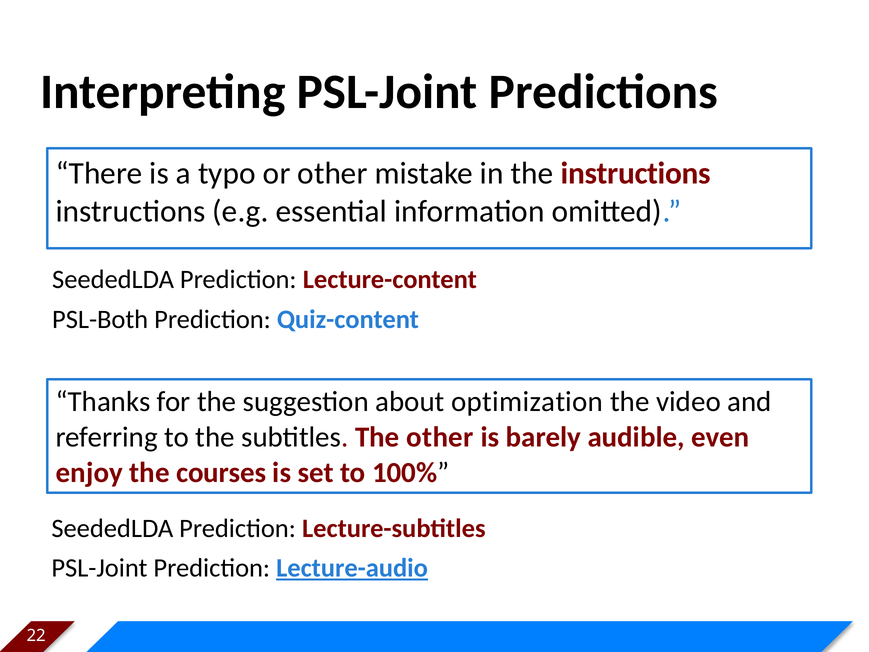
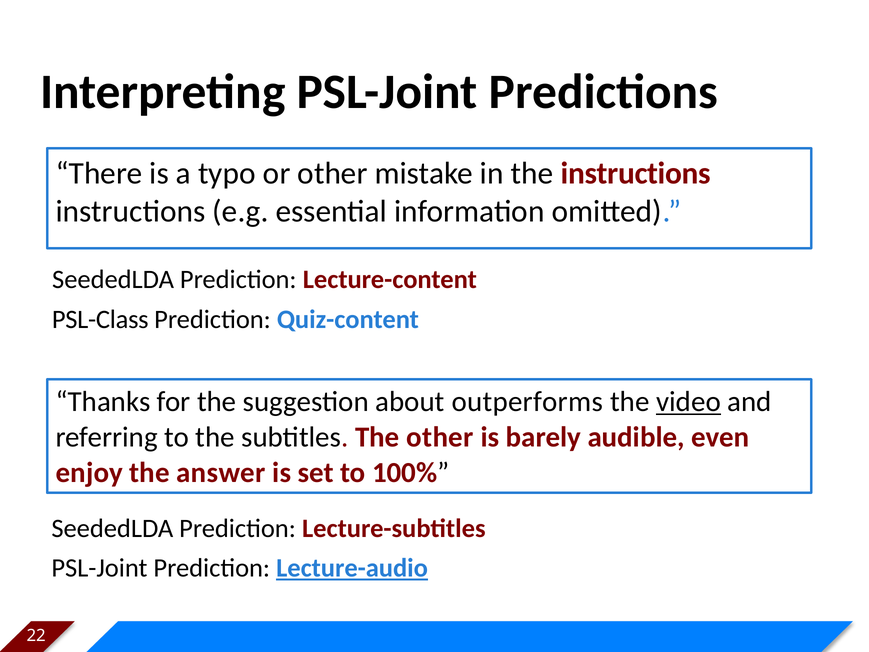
PSL-Both: PSL-Both -> PSL-Class (100, 319)
optimization: optimization -> outperforms (527, 402)
video underline: none -> present (688, 402)
courses: courses -> answer (221, 472)
